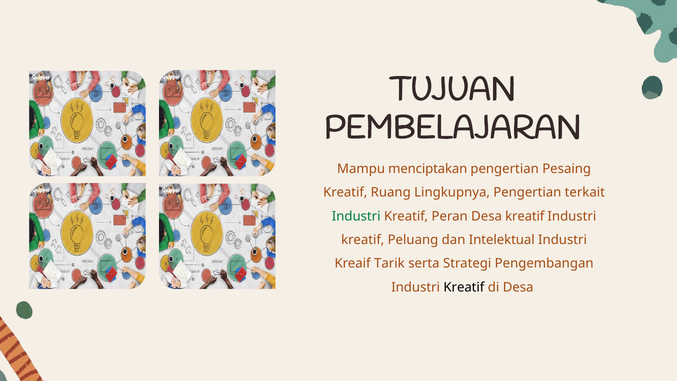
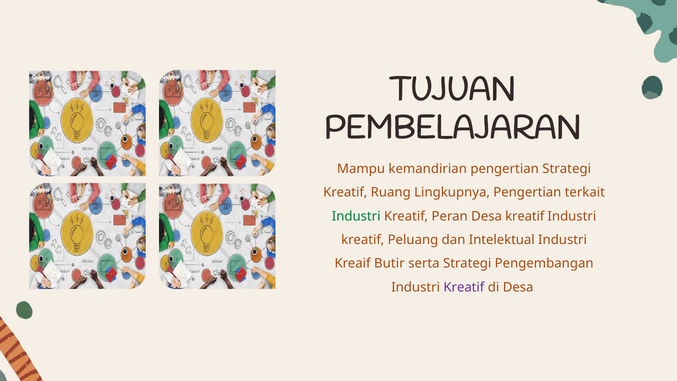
menciptakan: menciptakan -> kemandirian (428, 169)
pengertian Pesaing: Pesaing -> Strategi (567, 169)
Tarik: Tarik -> Butir (389, 264)
Kreatif colour: black -> purple (464, 287)
